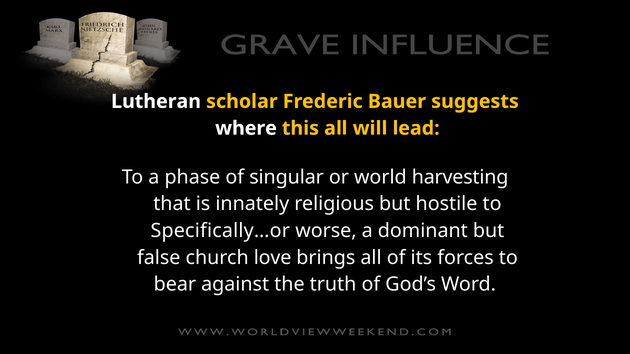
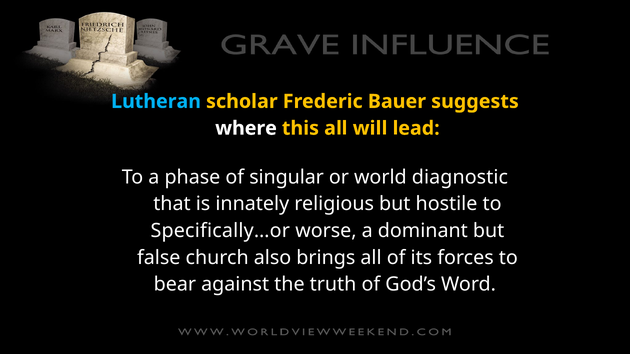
Lutheran colour: white -> light blue (156, 102)
harvesting: harvesting -> diagnostic (460, 177)
love: love -> also (273, 258)
